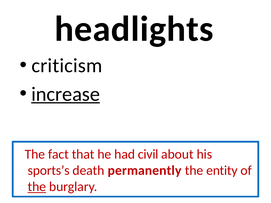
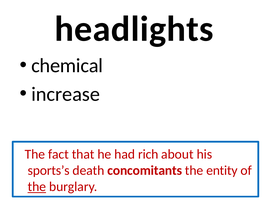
criticism: criticism -> chemical (67, 66)
increase underline: present -> none (66, 94)
civil: civil -> rich (148, 154)
permanently: permanently -> concomitants (145, 171)
